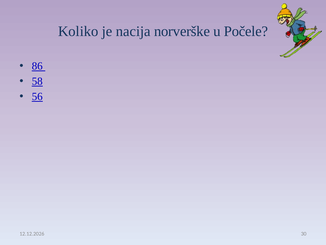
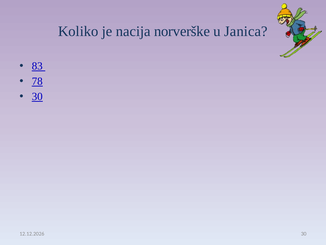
Počele: Počele -> Janica (246, 31)
86: 86 -> 83 (37, 66)
58: 58 -> 78 (37, 81)
56: 56 -> 30 (37, 96)
